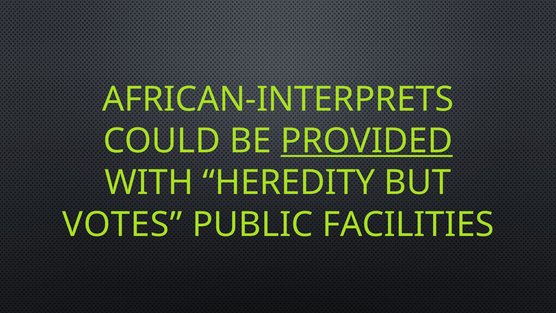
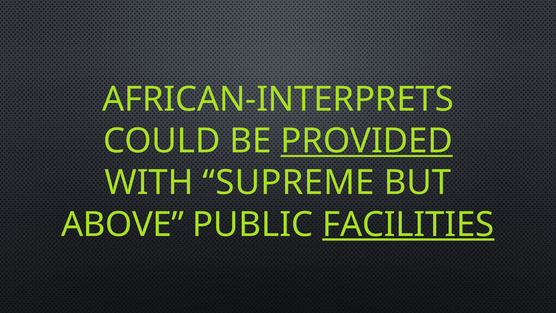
HEREDITY: HEREDITY -> SUPREME (289, 183)
VOTES: VOTES -> ABOVE (123, 224)
FACILITIES underline: none -> present (408, 224)
